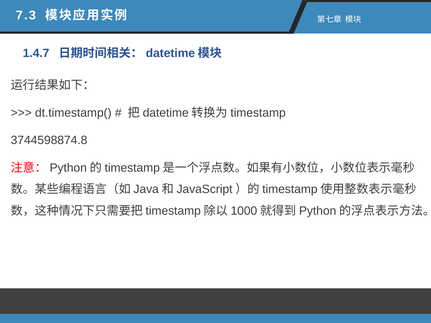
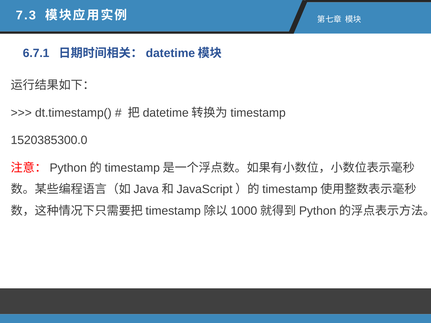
1.4.7: 1.4.7 -> 6.7.1 (36, 53)
3744598874.8: 3744598874.8 -> 1520385300.0 (49, 140)
